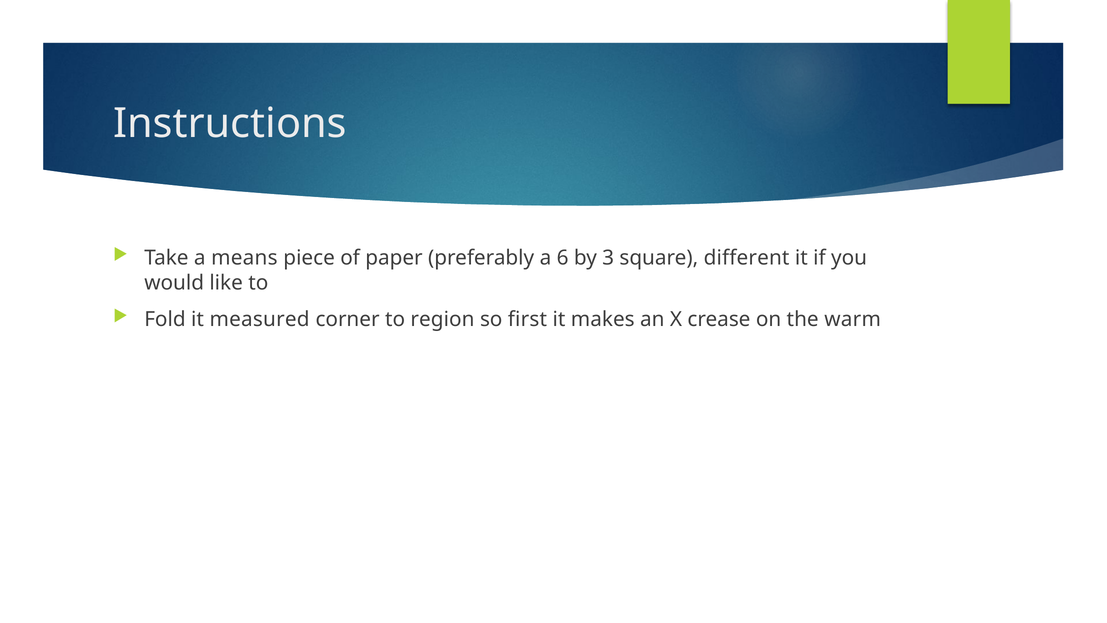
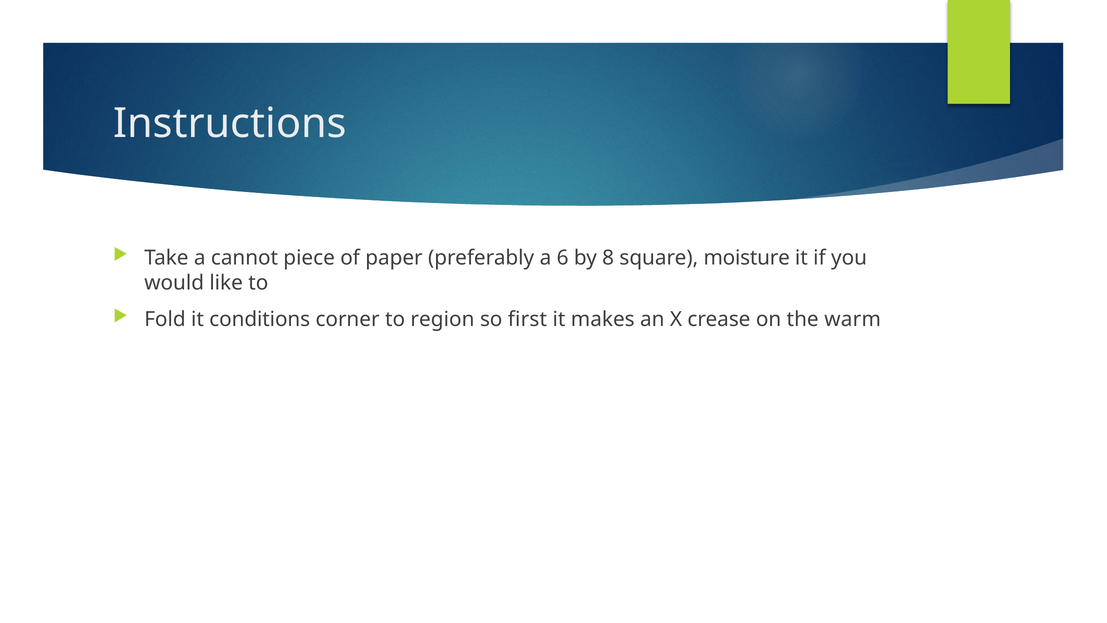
means: means -> cannot (245, 258)
3: 3 -> 8 (608, 258)
different: different -> moisture (747, 258)
measured: measured -> conditions (260, 319)
